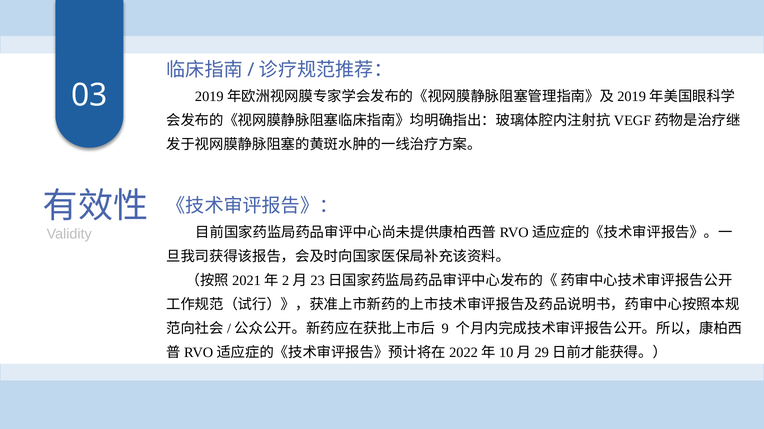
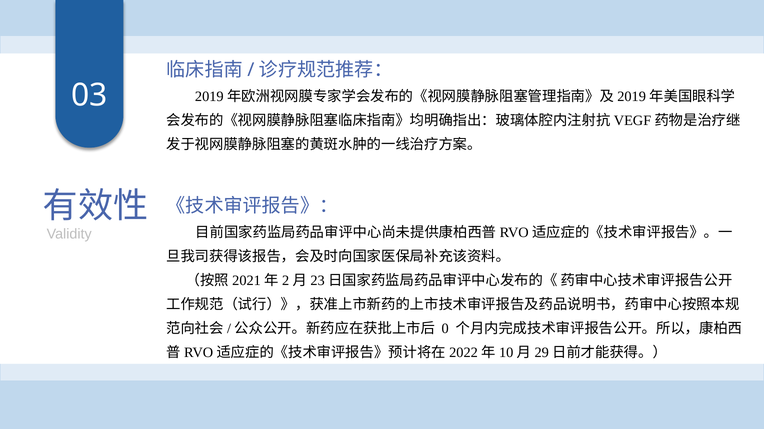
9: 9 -> 0 (445, 329)
